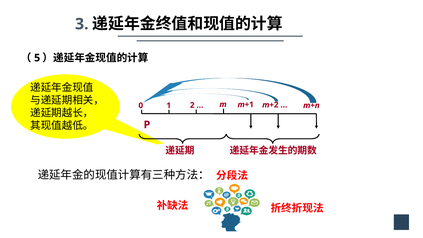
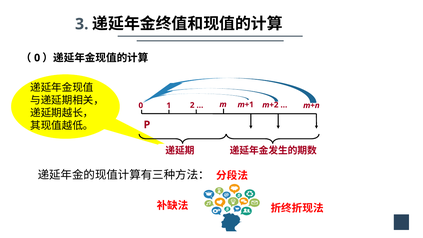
5: 5 -> 0 (37, 58)
